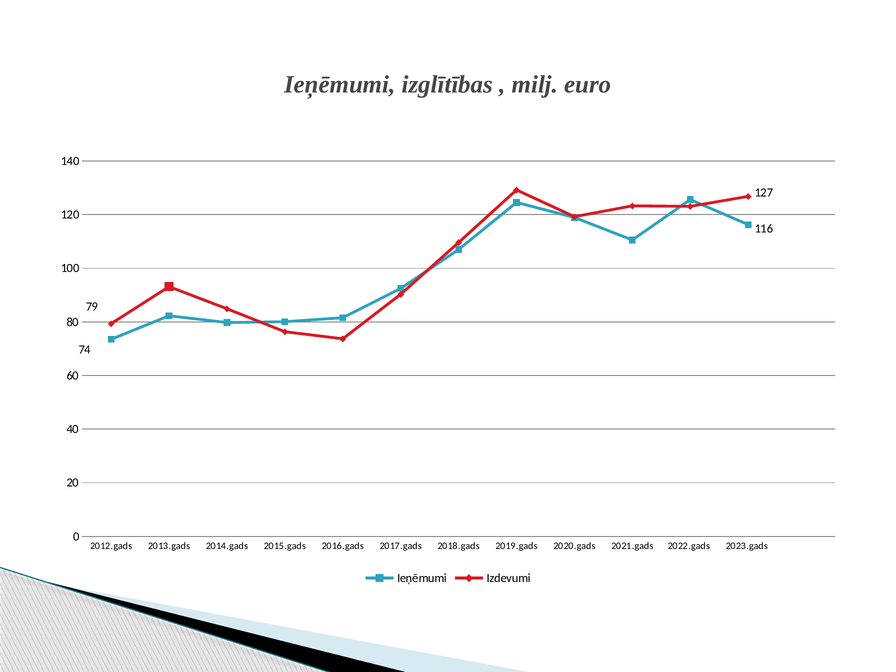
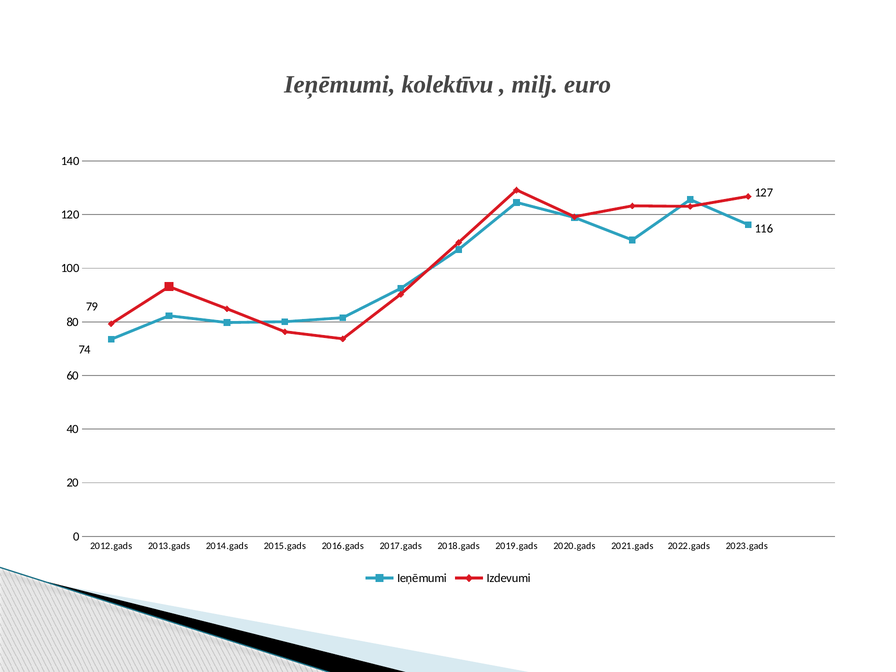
izglītības: izglītības -> kolektīvu (448, 85)
